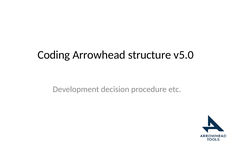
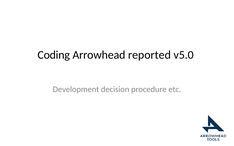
structure: structure -> reported (149, 55)
